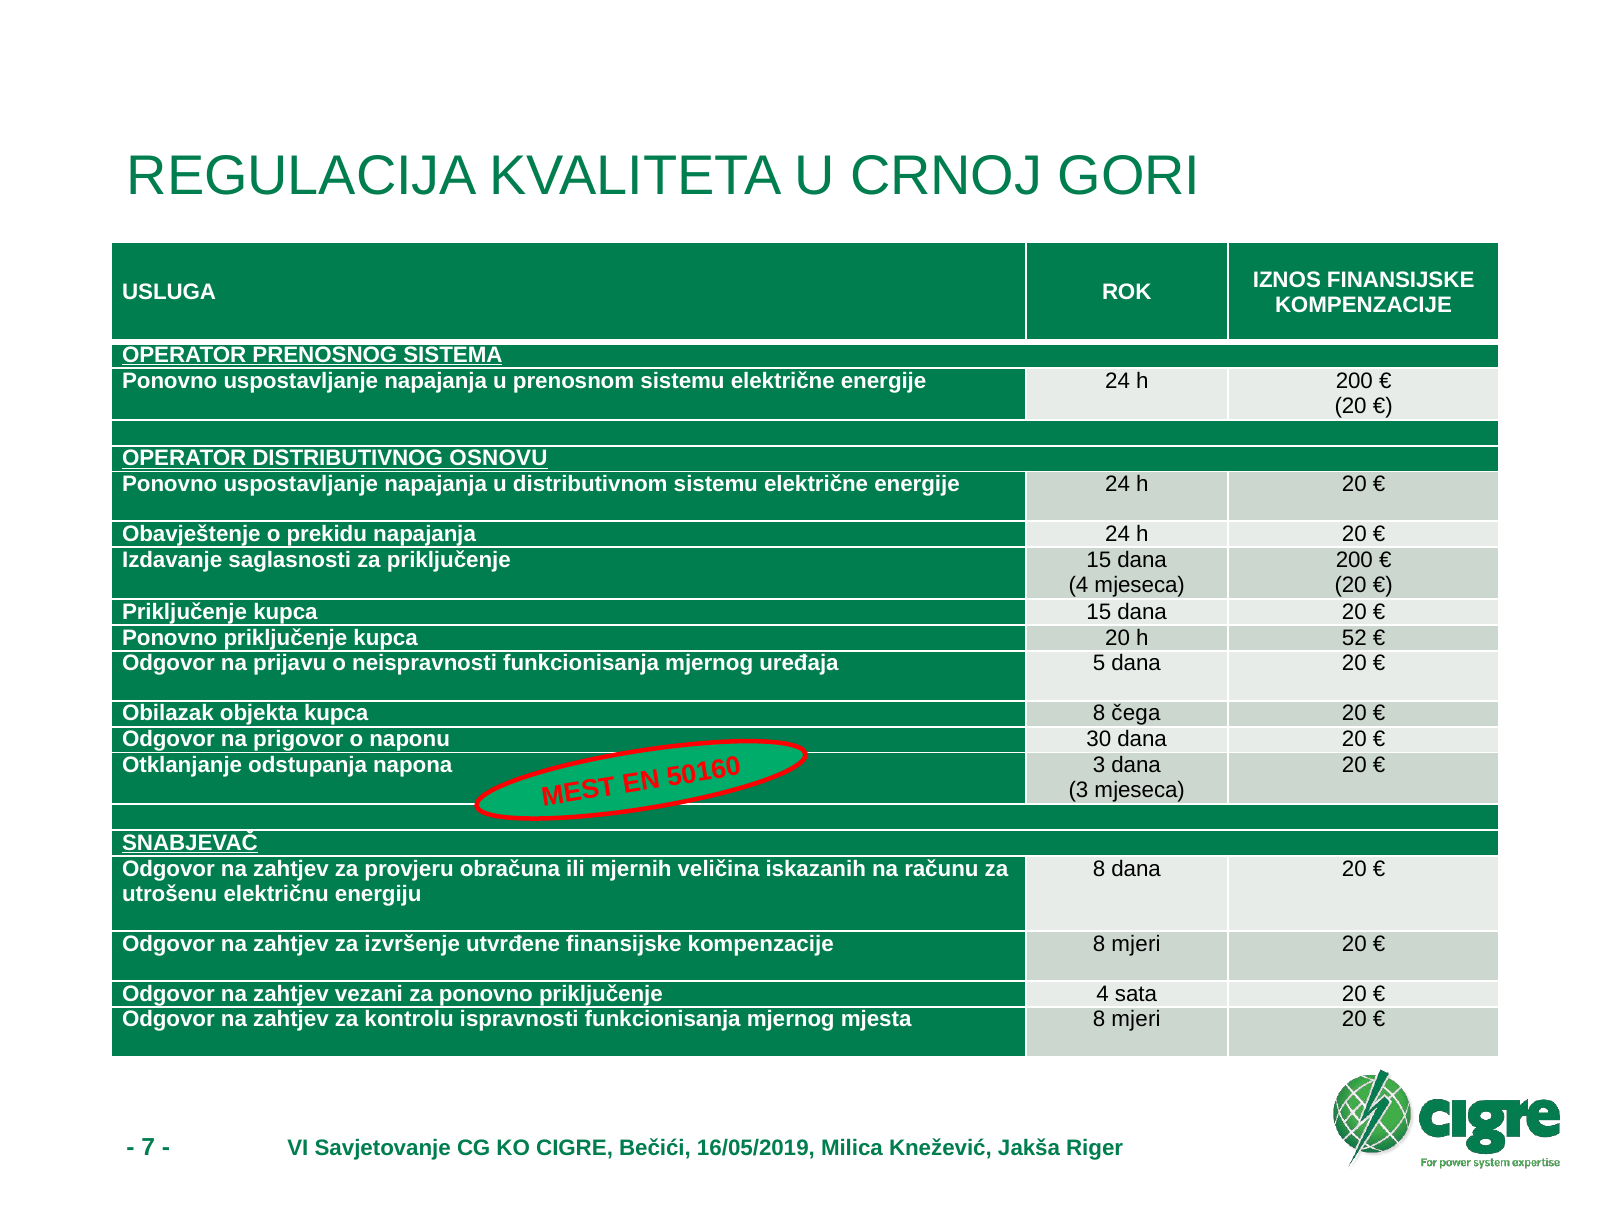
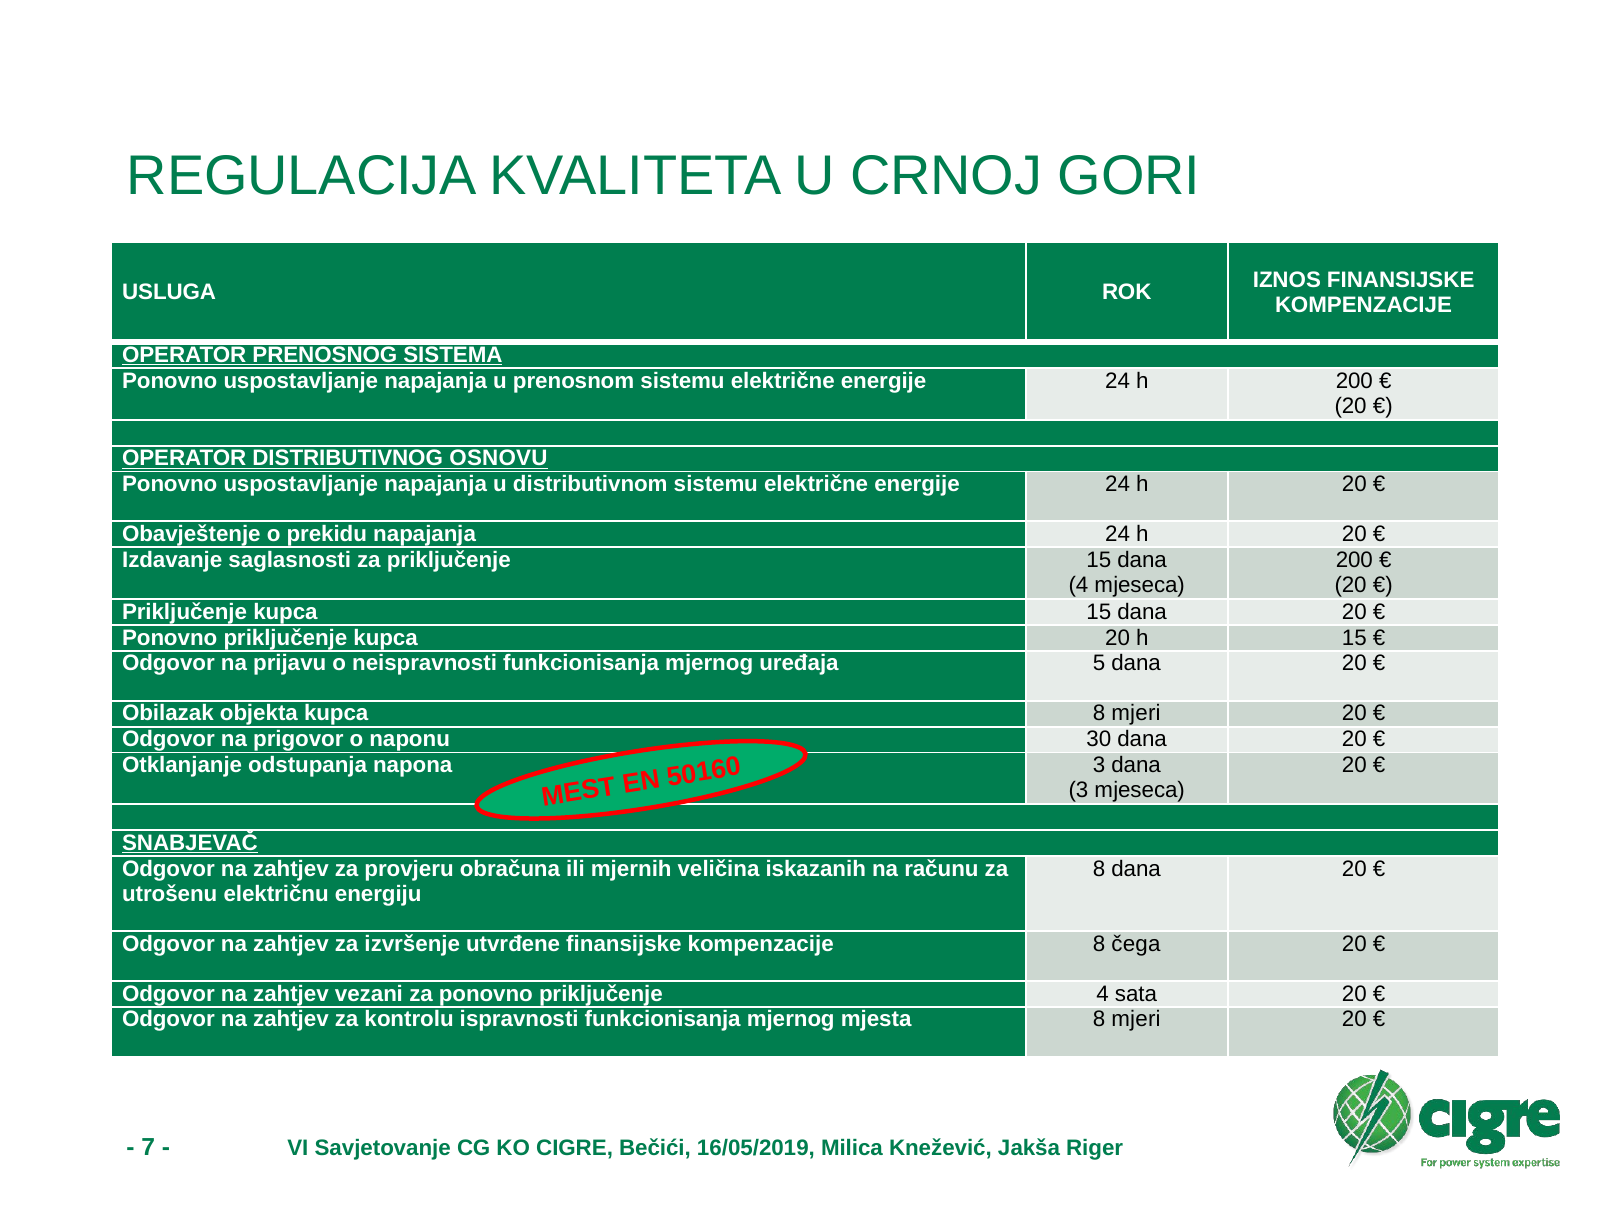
h 52: 52 -> 15 (1354, 638)
kupca 8 čega: čega -> mjeri (1136, 714)
kompenzacije 8 mjeri: mjeri -> čega (1136, 944)
